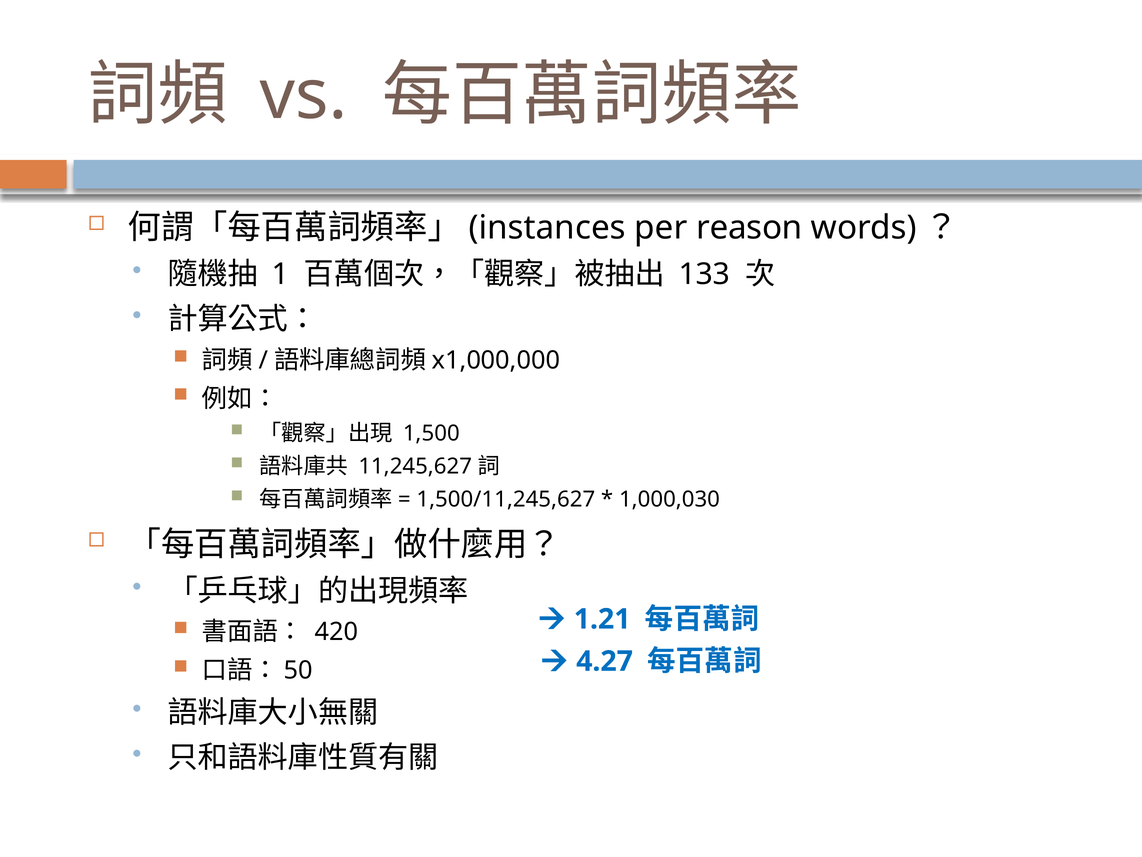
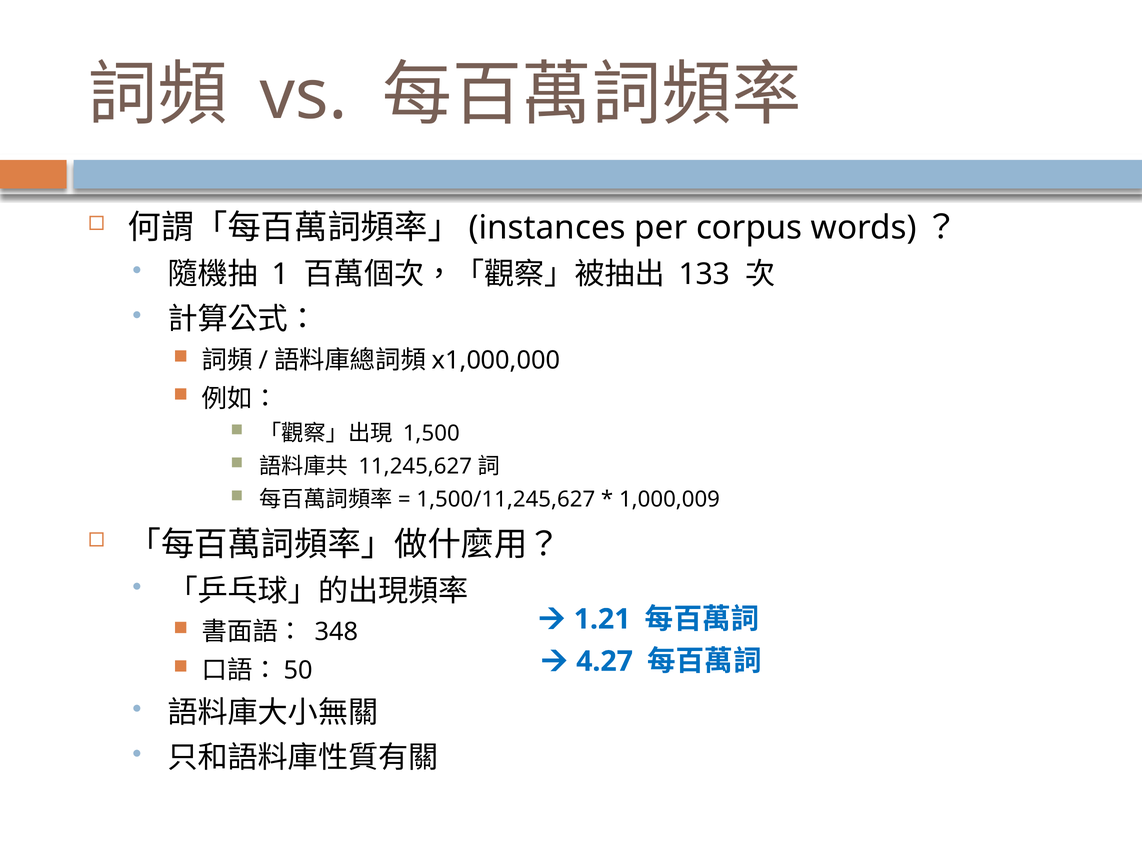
reason: reason -> corpus (749, 228)
1,000,030: 1,000,030 -> 1,000,009 (669, 499)
420: 420 -> 348 (337, 632)
